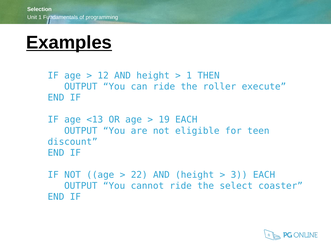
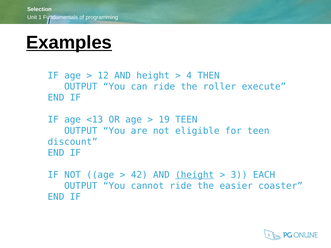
1: 1 -> 4 (189, 76)
19 EACH: EACH -> TEEN (186, 120)
22: 22 -> 42 (139, 175)
height underline: none -> present (195, 175)
select: select -> easier (236, 186)
